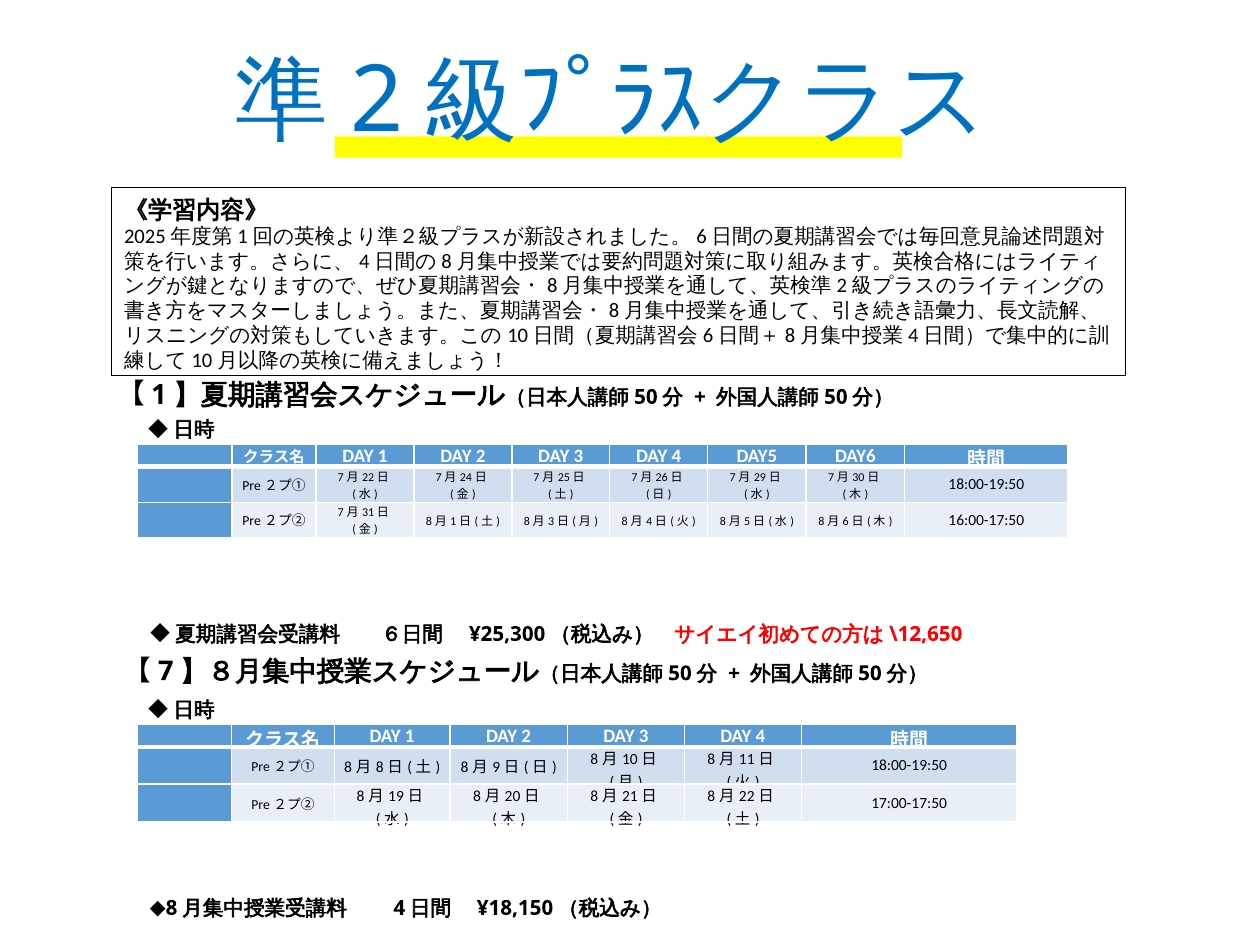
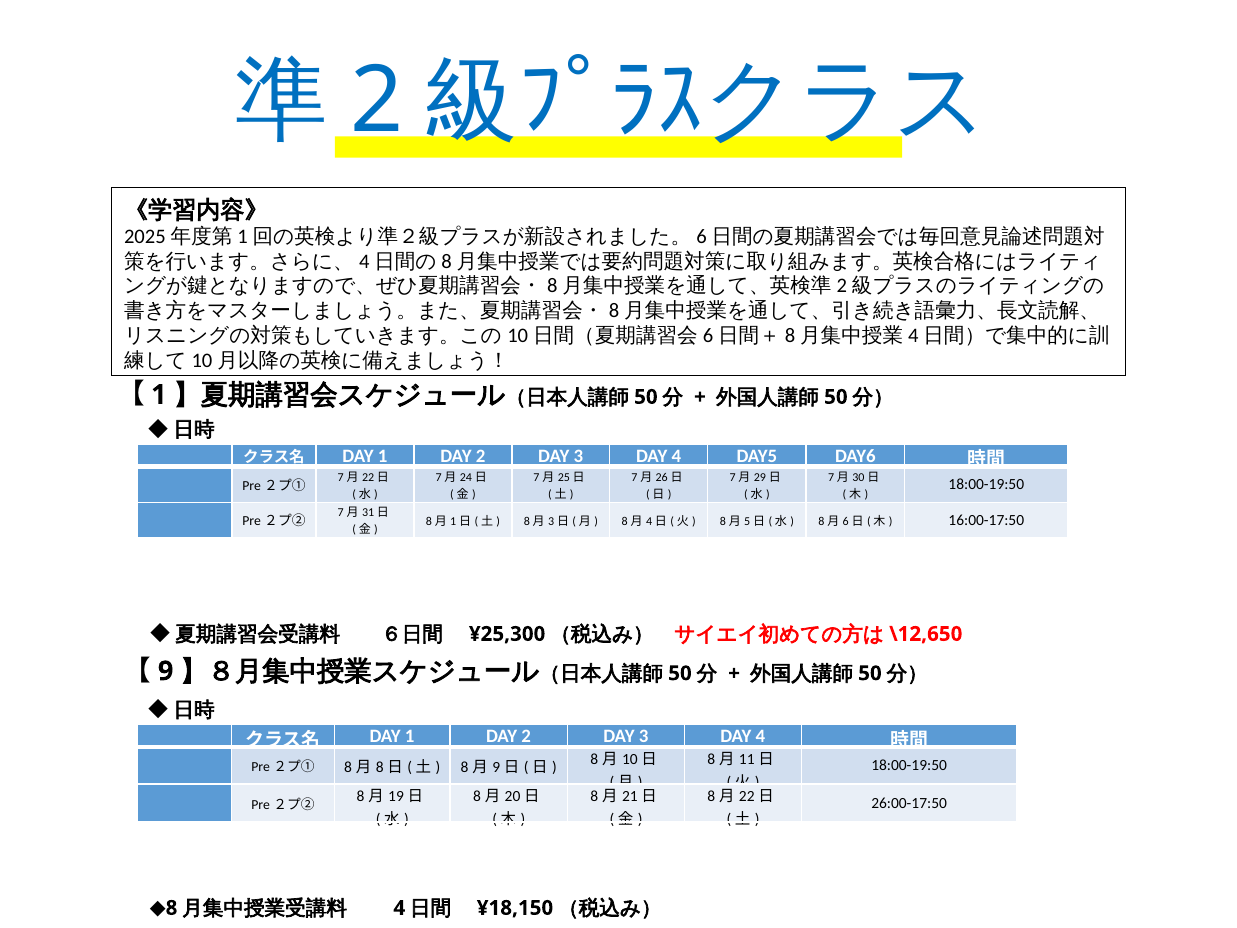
7: 7 -> 9 (166, 671)
17:00-17:50: 17:00-17:50 -> 26:00-17:50 (909, 803)
